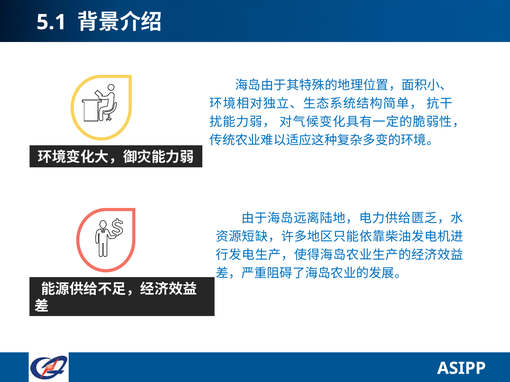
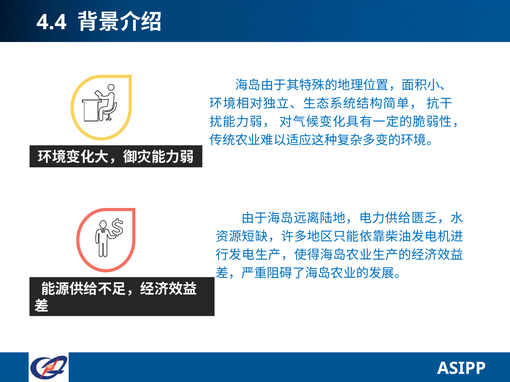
5.1: 5.1 -> 4.4 (52, 22)
